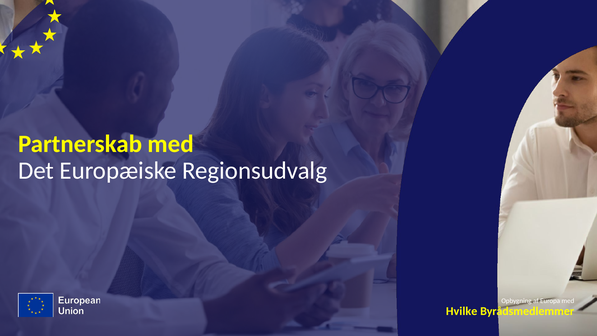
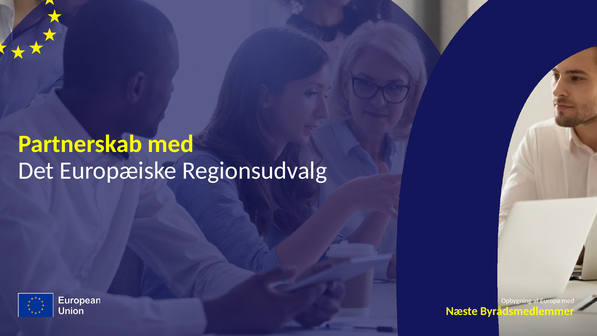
Hvilke: Hvilke -> Næste (462, 311)
